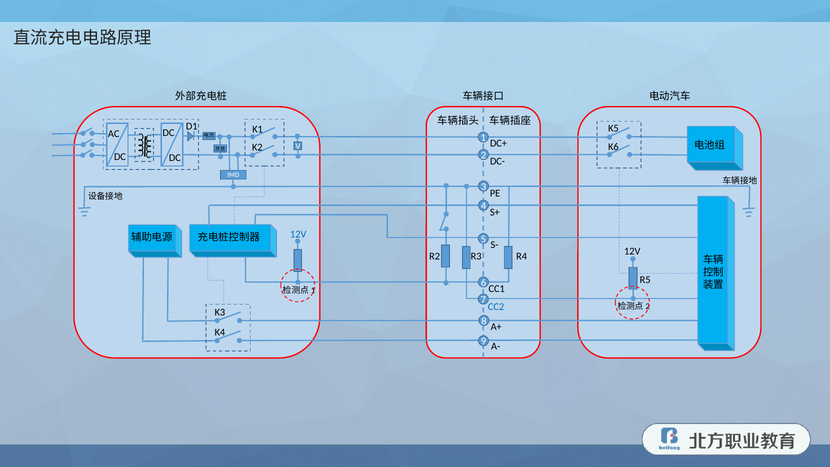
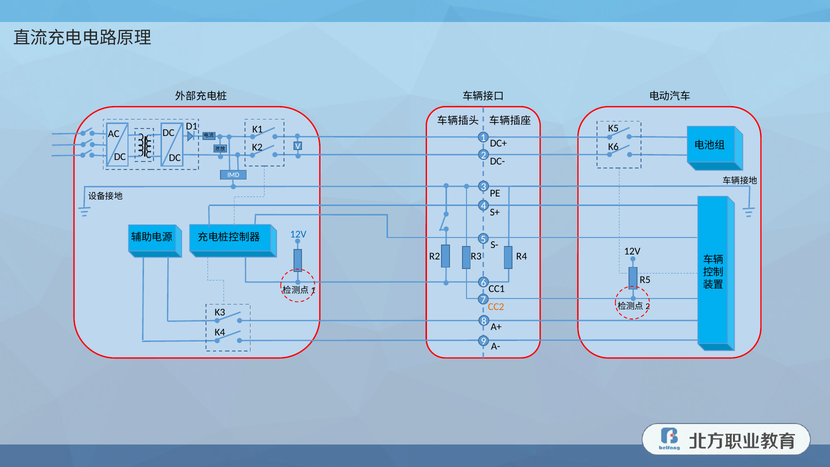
CC2 colour: blue -> orange (496, 307)
